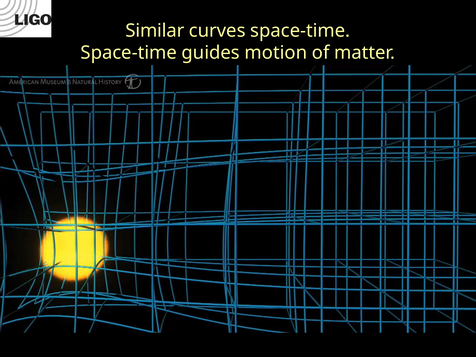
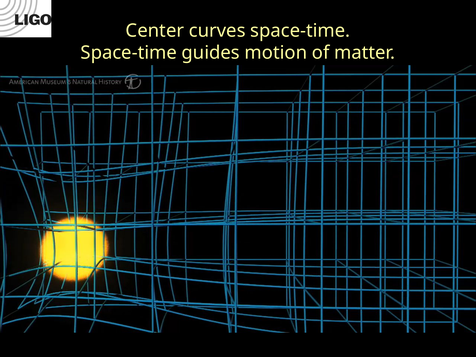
Similar: Similar -> Center (155, 31)
